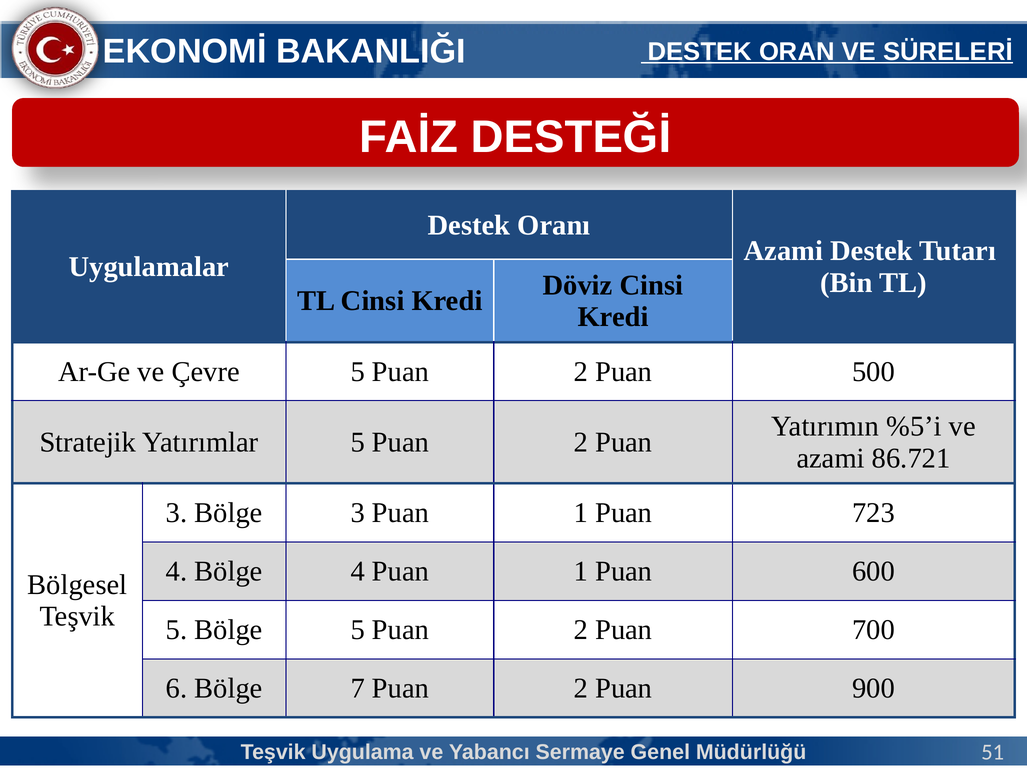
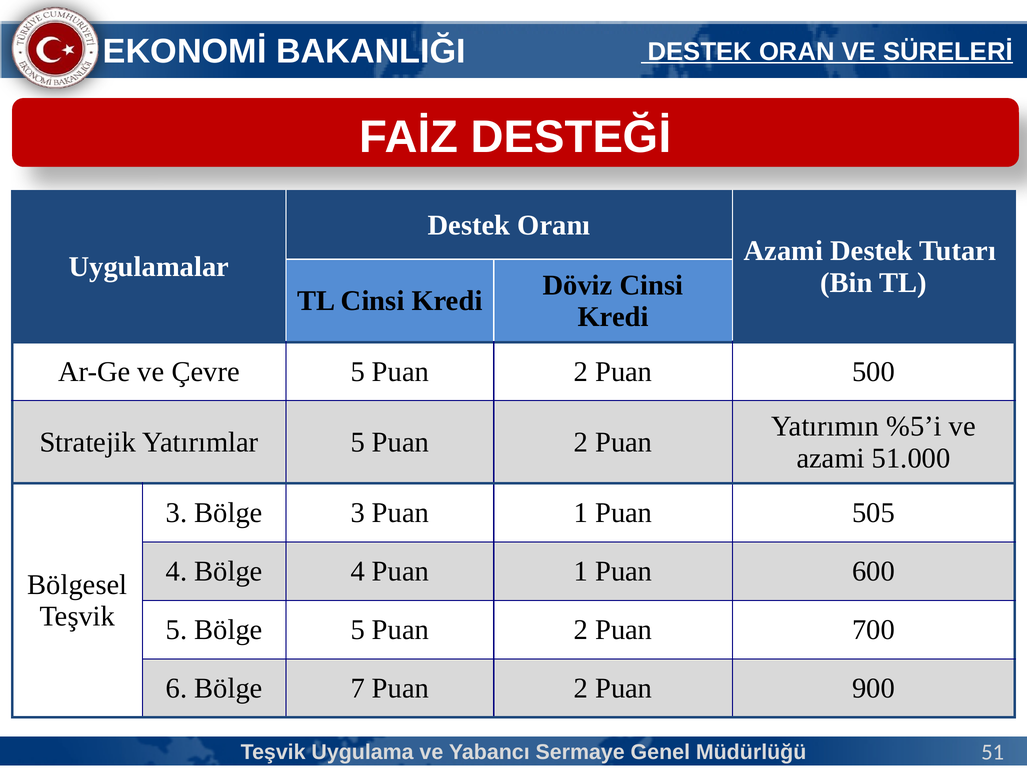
86.721: 86.721 -> 51.000 (911, 458)
723: 723 -> 505 (874, 512)
